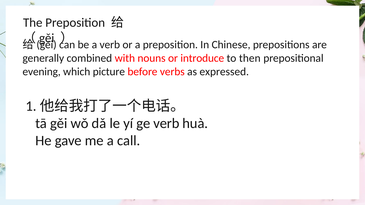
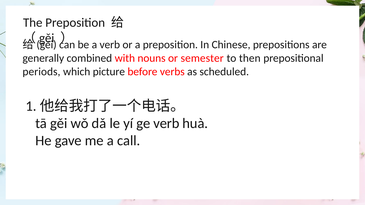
introduce: introduce -> semester (202, 58)
evening: evening -> periods (41, 72)
expressed: expressed -> scheduled (224, 72)
